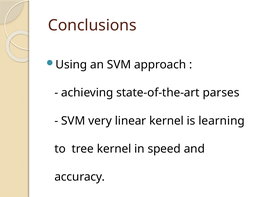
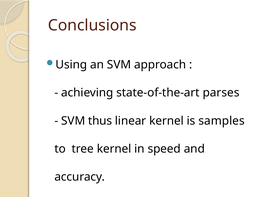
very: very -> thus (100, 121)
learning: learning -> samples (222, 121)
